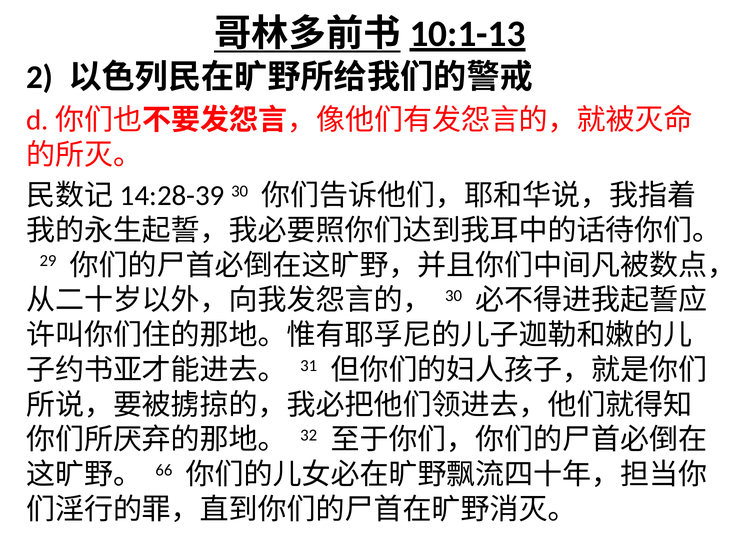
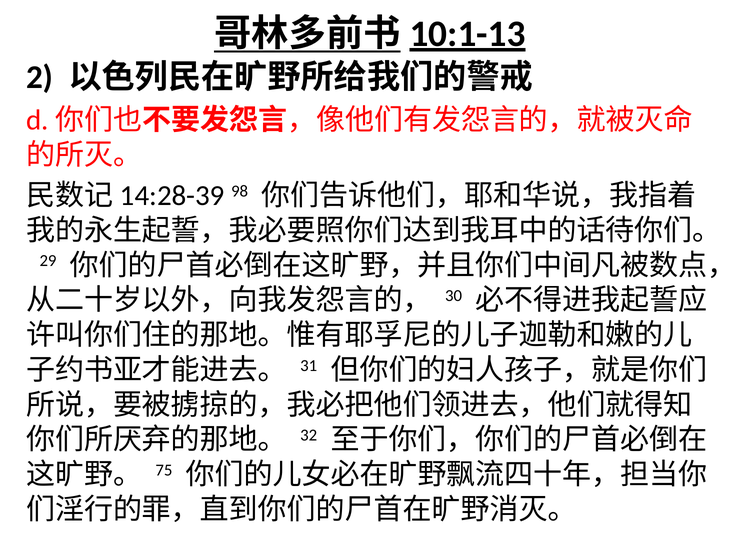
30: 30 -> 98 (240, 191)
66: 66 -> 75 (164, 470)
